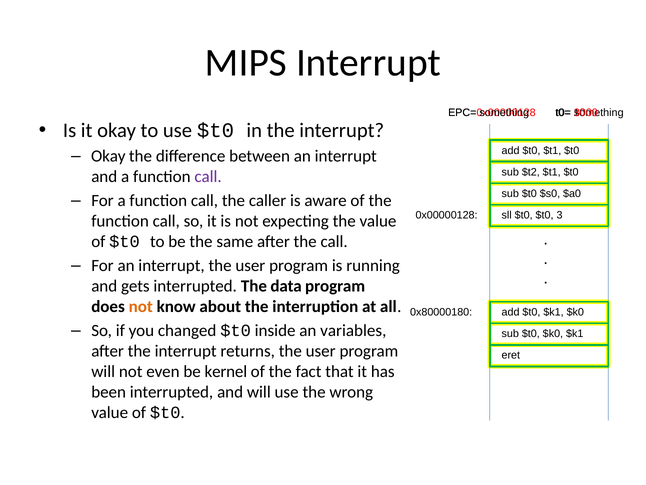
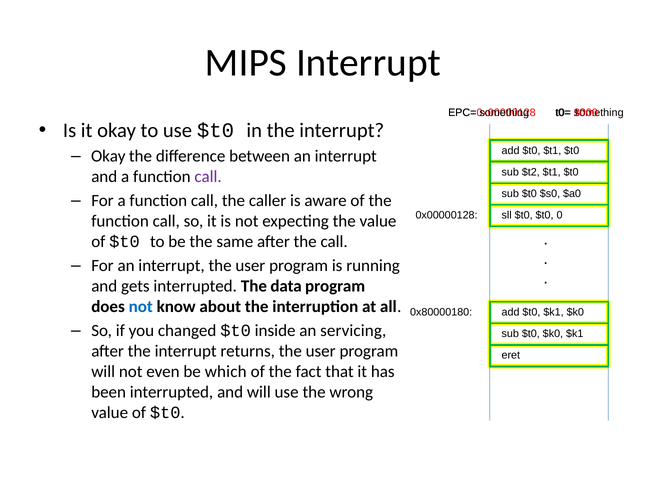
3: 3 -> 0 (559, 215)
not colour: orange -> blue (141, 306)
variables: variables -> servicing (353, 330)
kernel: kernel -> which (226, 371)
